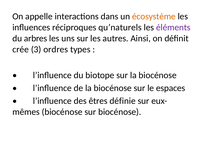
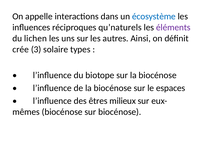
écosystème colour: orange -> blue (154, 16)
arbres: arbres -> lichen (35, 38)
ordres: ordres -> solaire (56, 49)
définie: définie -> milieux (123, 101)
